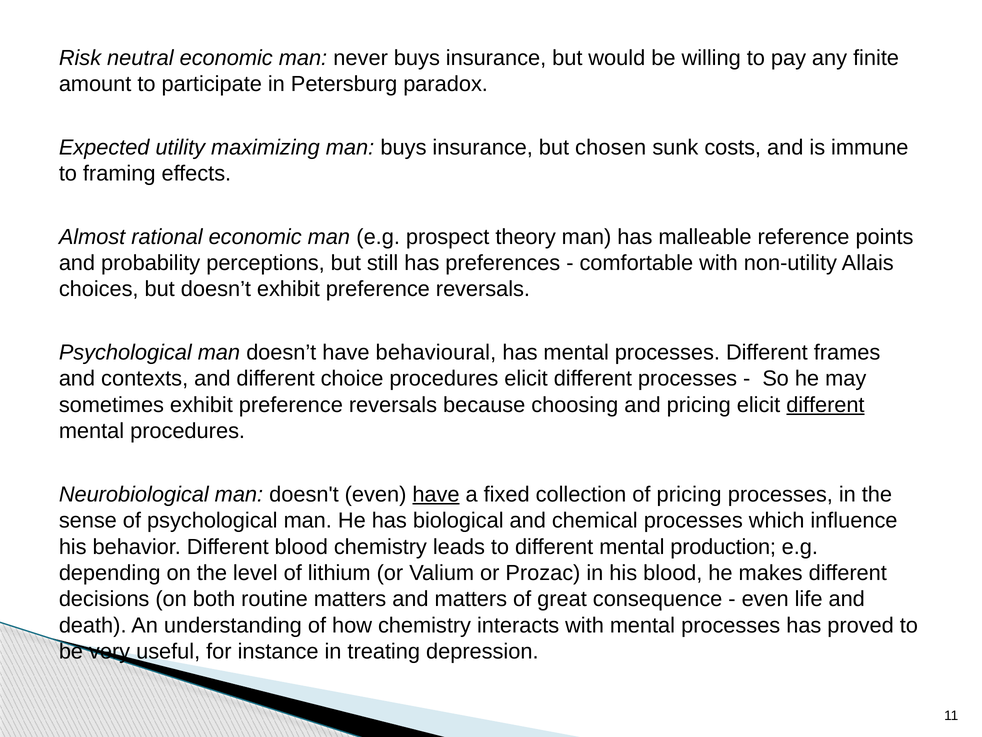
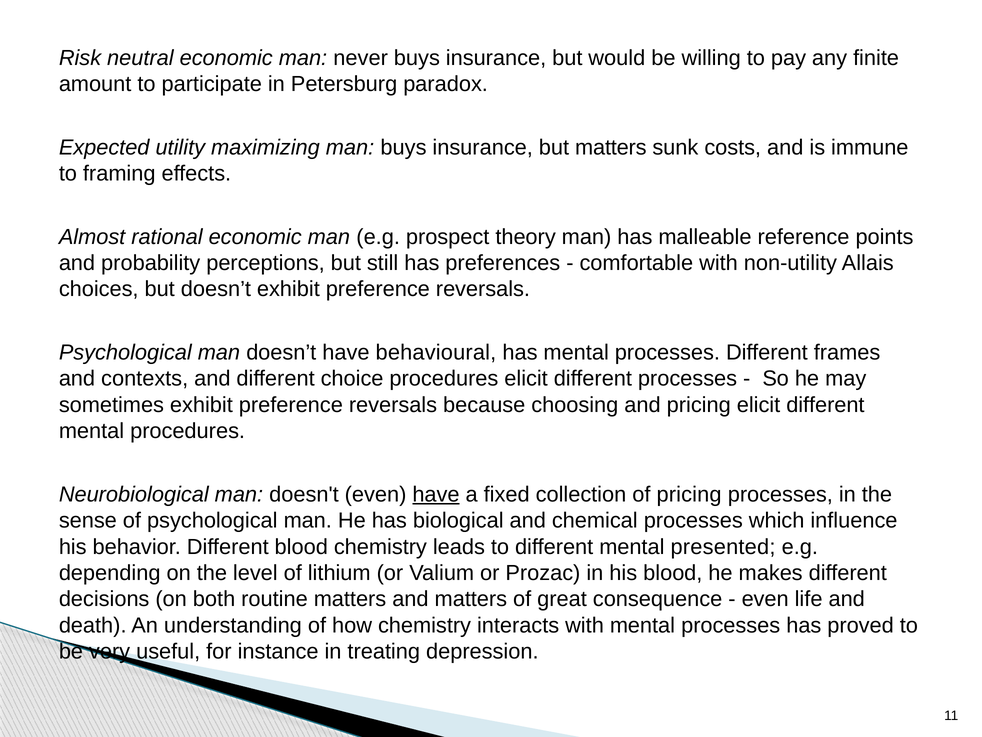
but chosen: chosen -> matters (611, 147)
different underline: present -> none (825, 405)
production: production -> presented (723, 546)
